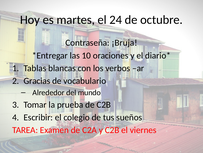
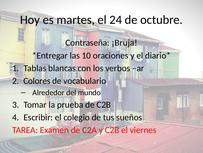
Gracias: Gracias -> Colores (37, 81)
